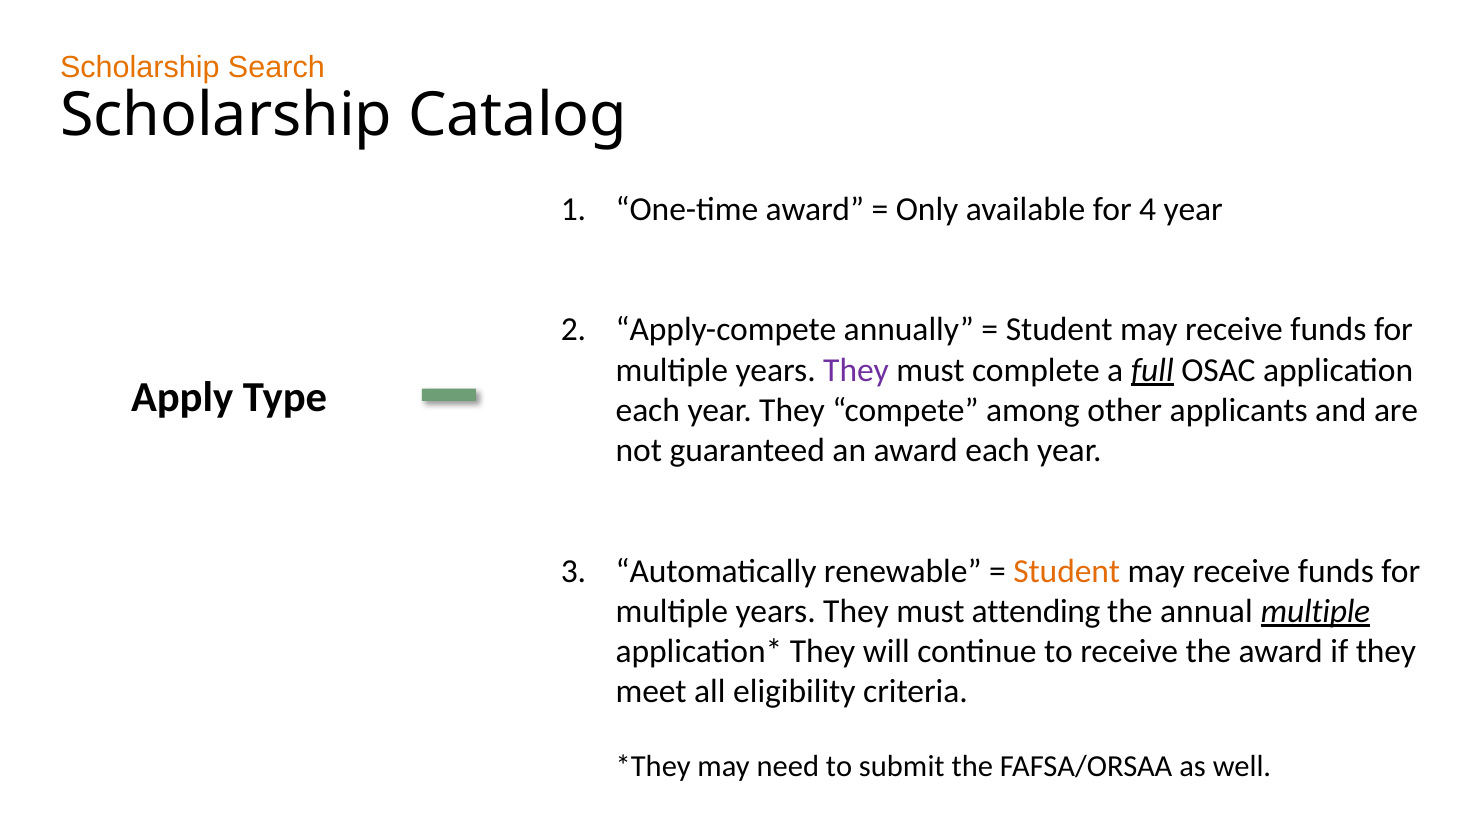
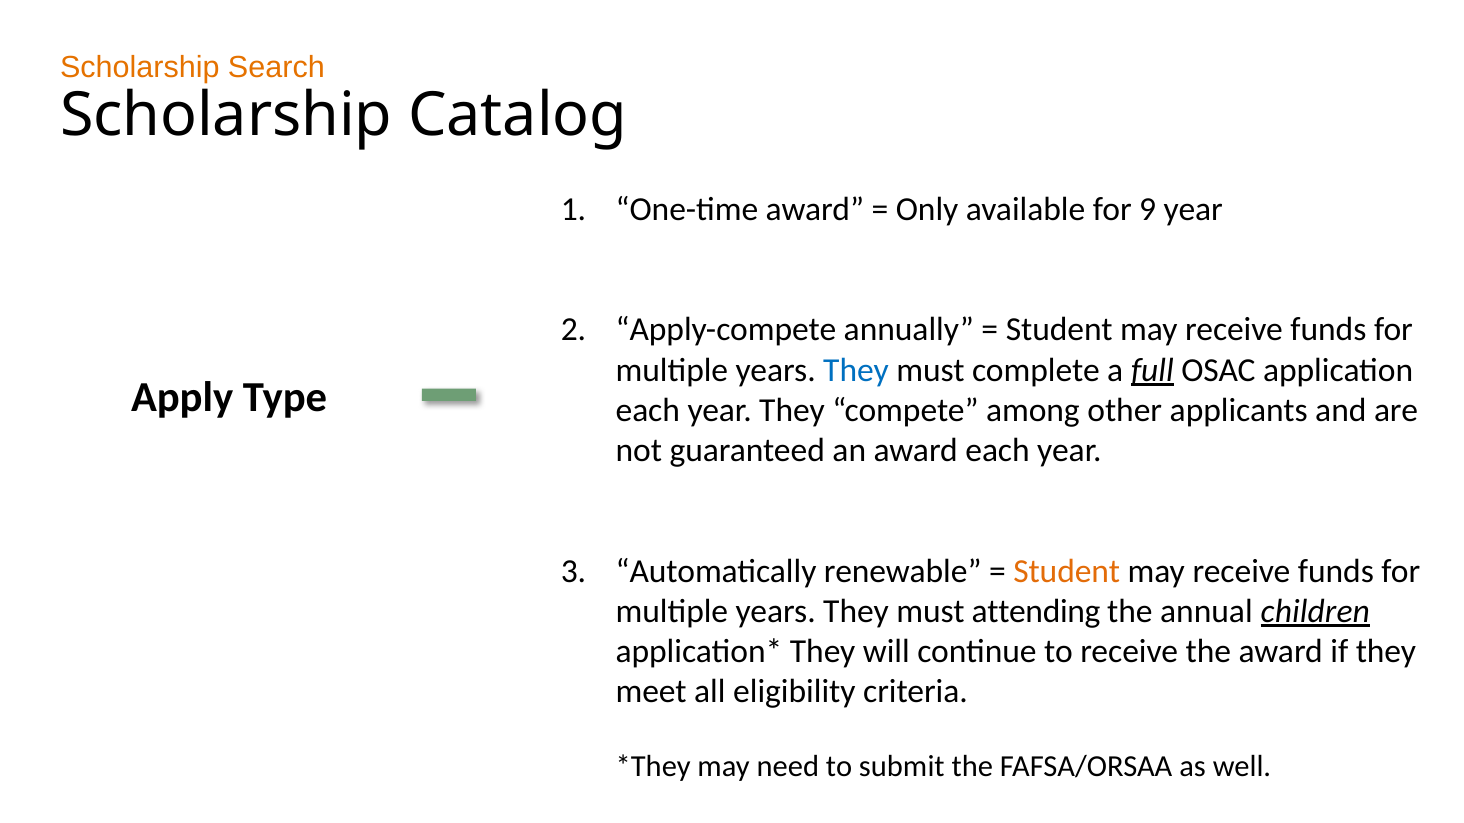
4: 4 -> 9 (1148, 209)
They colour: purple -> blue (856, 370)
annual multiple: multiple -> children (1315, 612)
